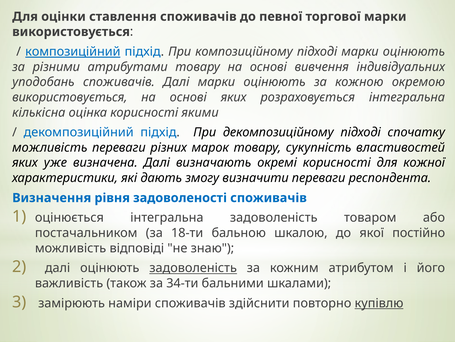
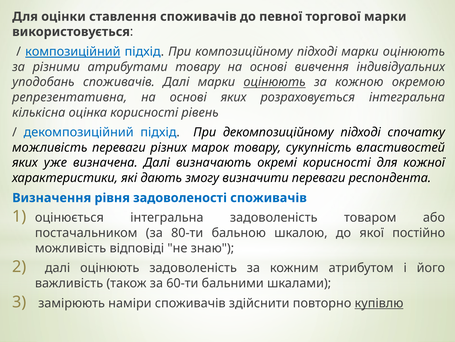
оцінюють underline: none -> present (275, 82)
використовується: використовується -> репрезентативна (70, 97)
якими: якими -> рівень (200, 112)
18-ти: 18-ти -> 80-ти (187, 232)
задоволеність underline: present -> none (193, 268)
34-ти: 34-ти -> 60-ти (182, 283)
